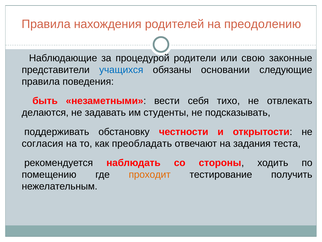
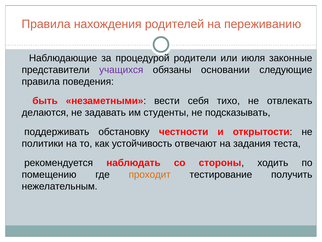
преодолению: преодолению -> переживанию (263, 24)
свою: свою -> июля (253, 58)
учащихся colour: blue -> purple (121, 70)
согласия: согласия -> политики (43, 143)
преобладать: преобладать -> устойчивость (142, 143)
